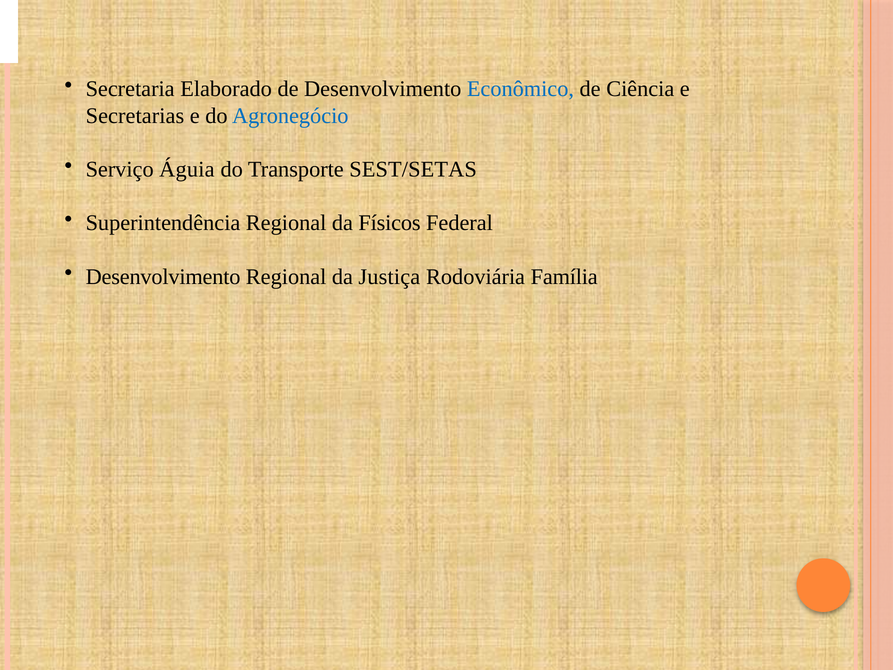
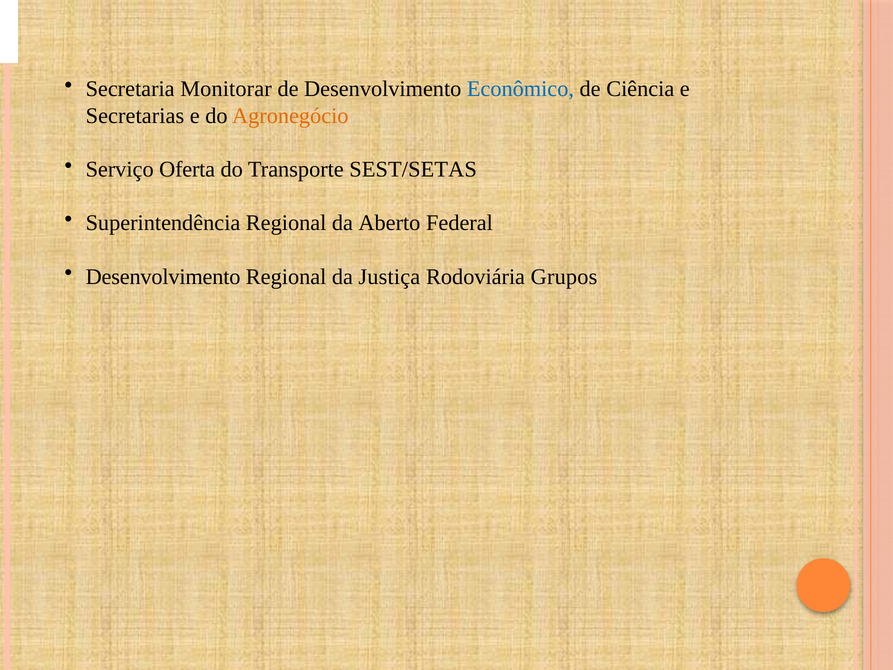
Elaborado: Elaborado -> Monitorar (226, 89)
Agronegócio colour: blue -> orange (290, 116)
Águia: Águia -> Oferta (187, 169)
Físicos: Físicos -> Aberto (389, 223)
Família: Família -> Grupos (564, 277)
